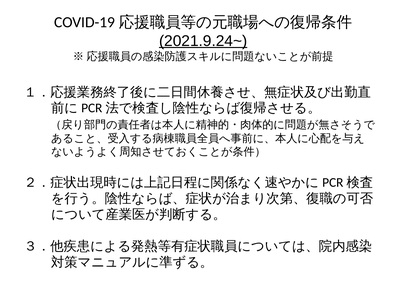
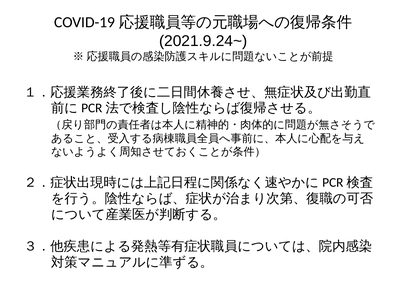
2021.9.24~ underline: present -> none (203, 41)
